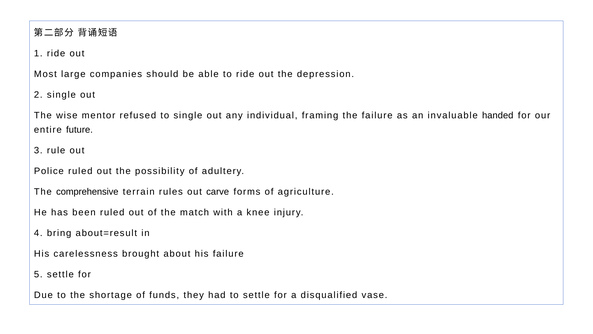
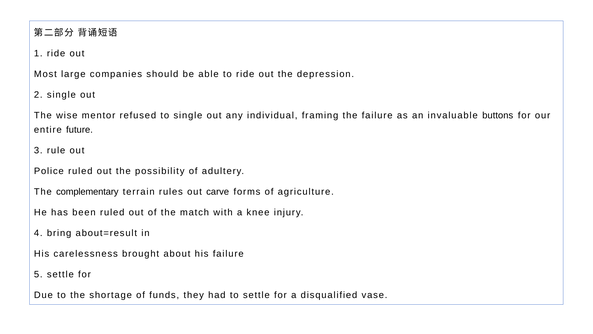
handed: handed -> buttons (498, 115)
comprehensive: comprehensive -> complementary (87, 192)
